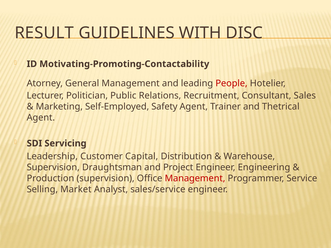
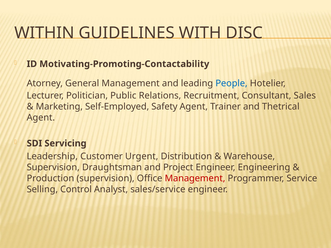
RESULT: RESULT -> WITHIN (44, 33)
People colour: red -> blue (231, 84)
Capital: Capital -> Urgent (142, 156)
Market: Market -> Control (76, 190)
